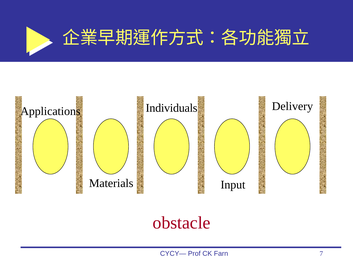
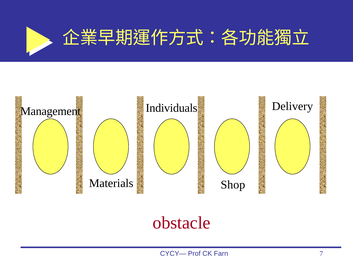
Applications: Applications -> Management (51, 111)
Input: Input -> Shop (233, 184)
